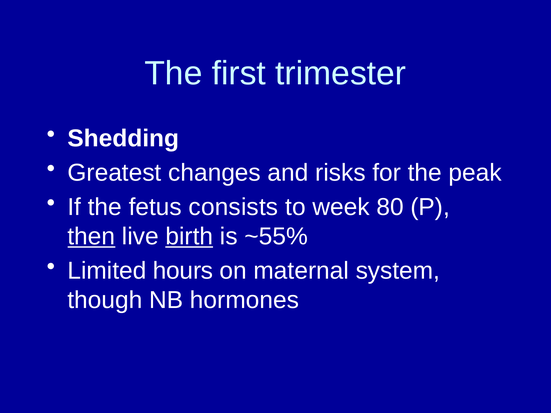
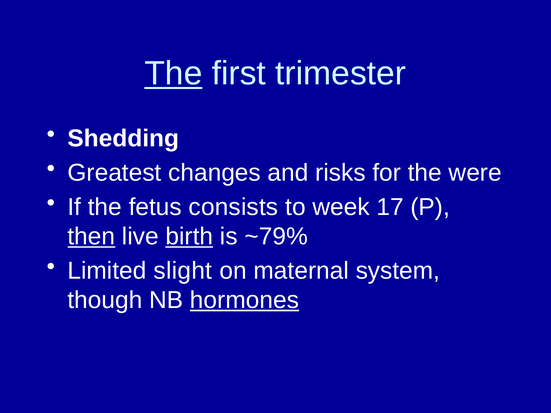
The underline: none -> present (173, 74)
peak: peak -> were (475, 173)
80: 80 -> 17 (390, 207)
~55%: ~55% -> ~79% (276, 237)
hours: hours -> slight (183, 271)
hormones underline: none -> present (244, 300)
